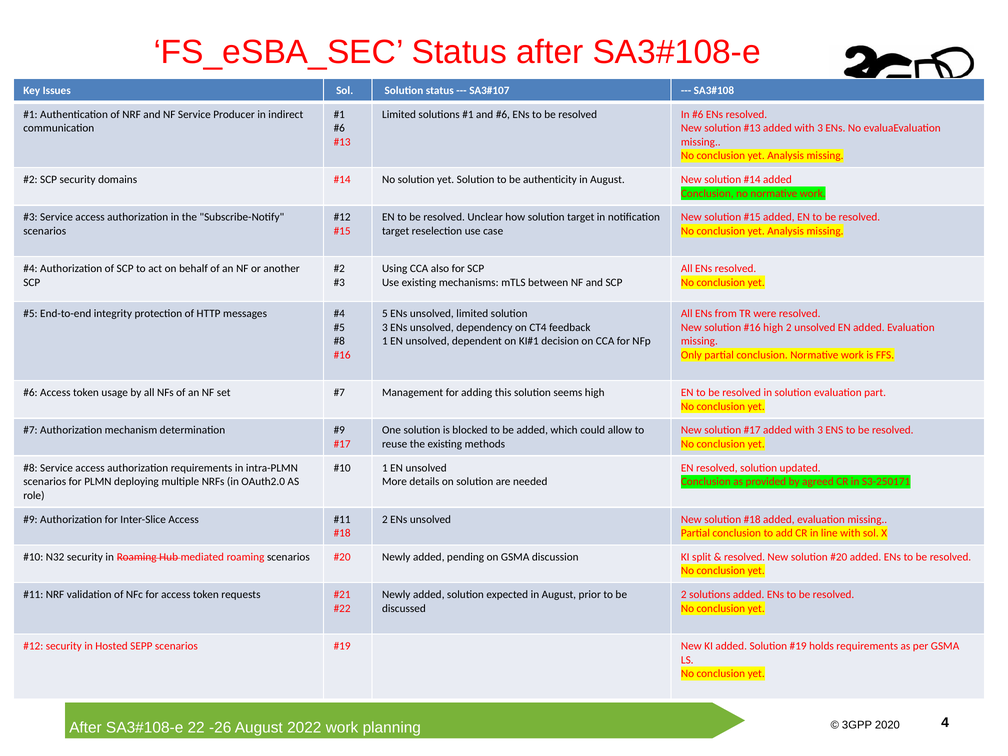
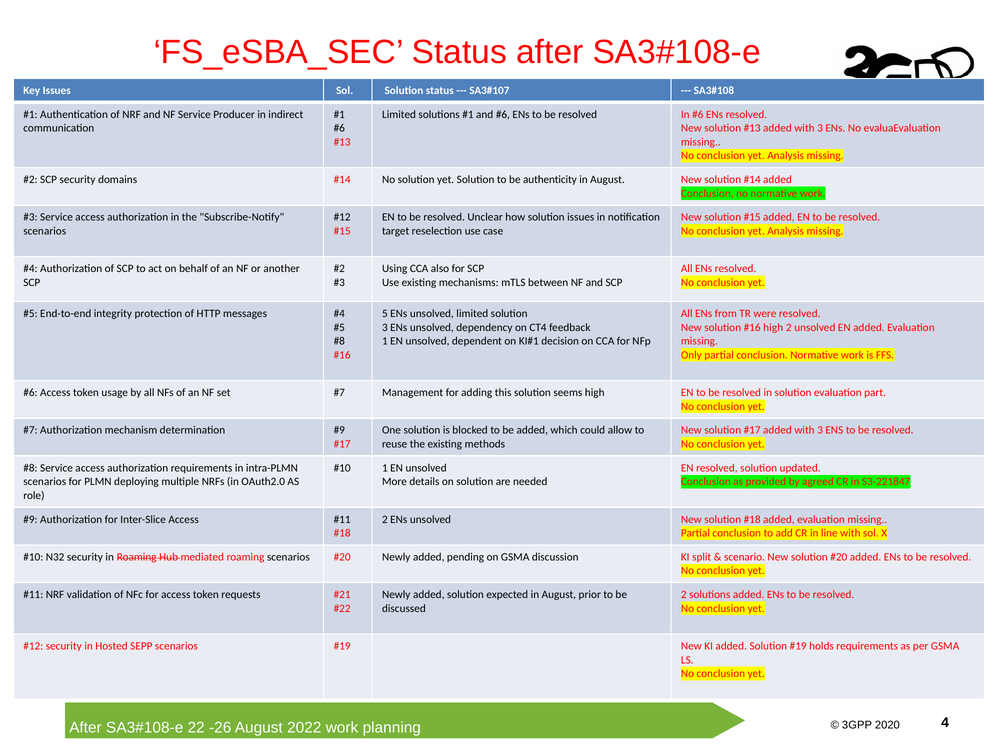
solution target: target -> issues (581, 217)
S3-250171: S3-250171 -> S3-221847 (886, 482)
resolved: resolved -> scenario (744, 557)
